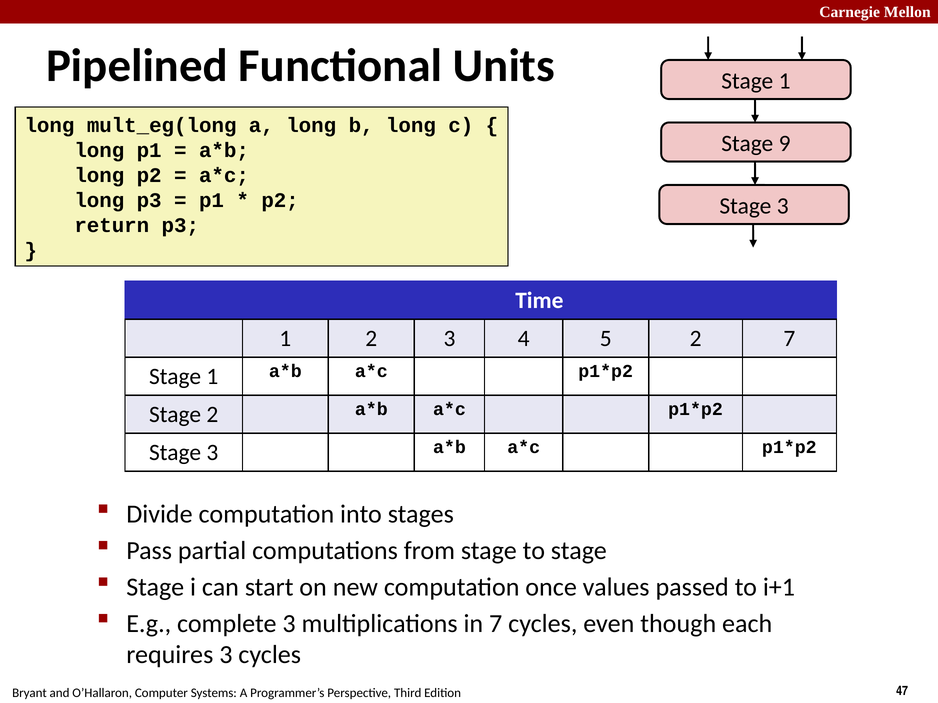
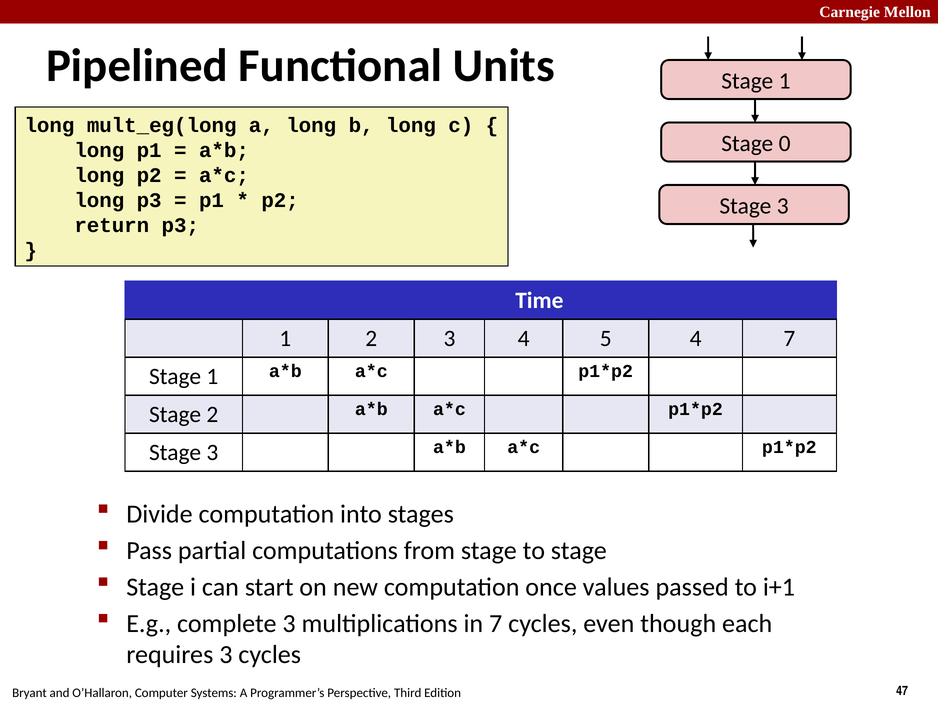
9: 9 -> 0 (785, 144)
5 2: 2 -> 4 (696, 339)
